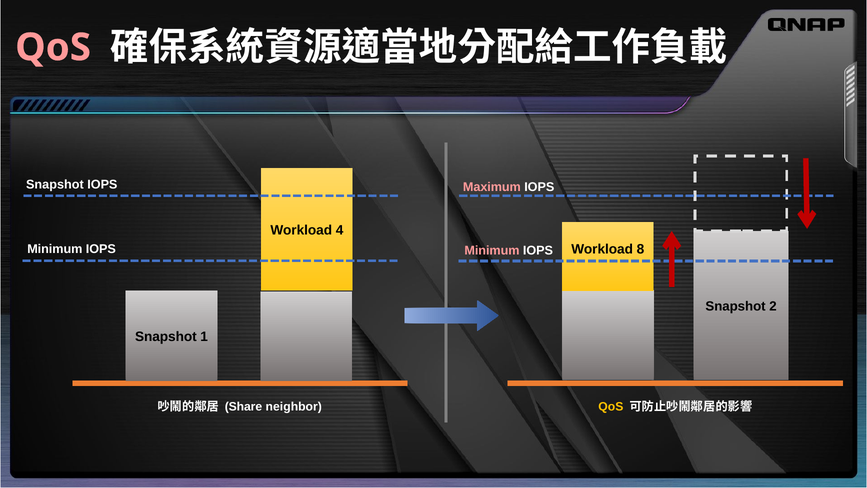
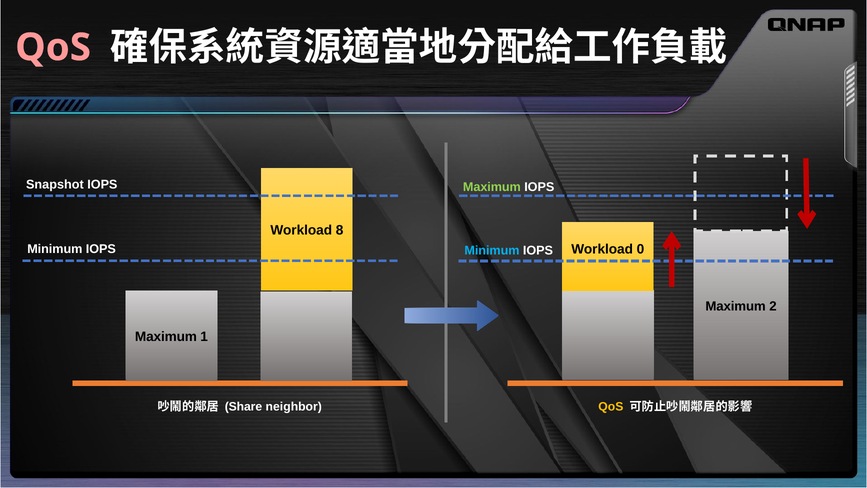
Maximum colour: pink -> light green (492, 187)
4: 4 -> 8 (340, 230)
Minimum colour: pink -> light blue (492, 250)
8: 8 -> 0 (640, 249)
Snapshot: Snapshot -> Maximum (736, 306)
Snapshot: Snapshot -> Maximum (166, 337)
